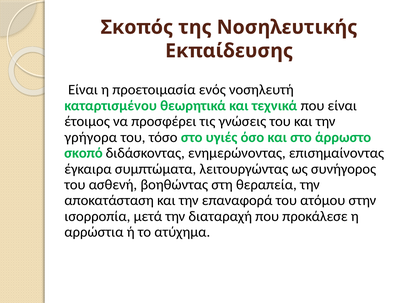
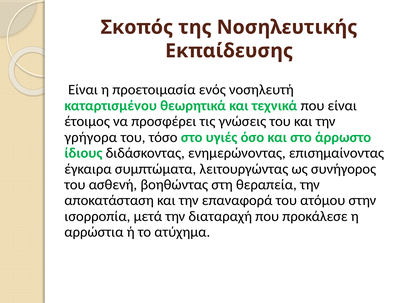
σκοπό: σκοπό -> ίδιους (83, 153)
